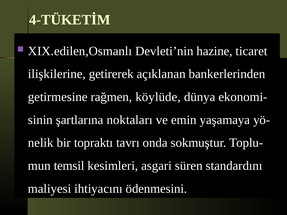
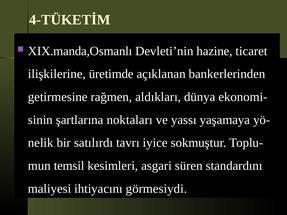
XIX.edilen,Osmanlı: XIX.edilen,Osmanlı -> XIX.manda,Osmanlı (80, 51)
getirerek: getirerek -> üretimde (111, 74)
köylüde: köylüde -> aldıkları (158, 97)
emin: emin -> yassı (184, 120)
topraktı: topraktı -> satılırdı (94, 143)
onda: onda -> iyice (155, 143)
ödenmesini: ödenmesini -> görmesiydi (156, 189)
